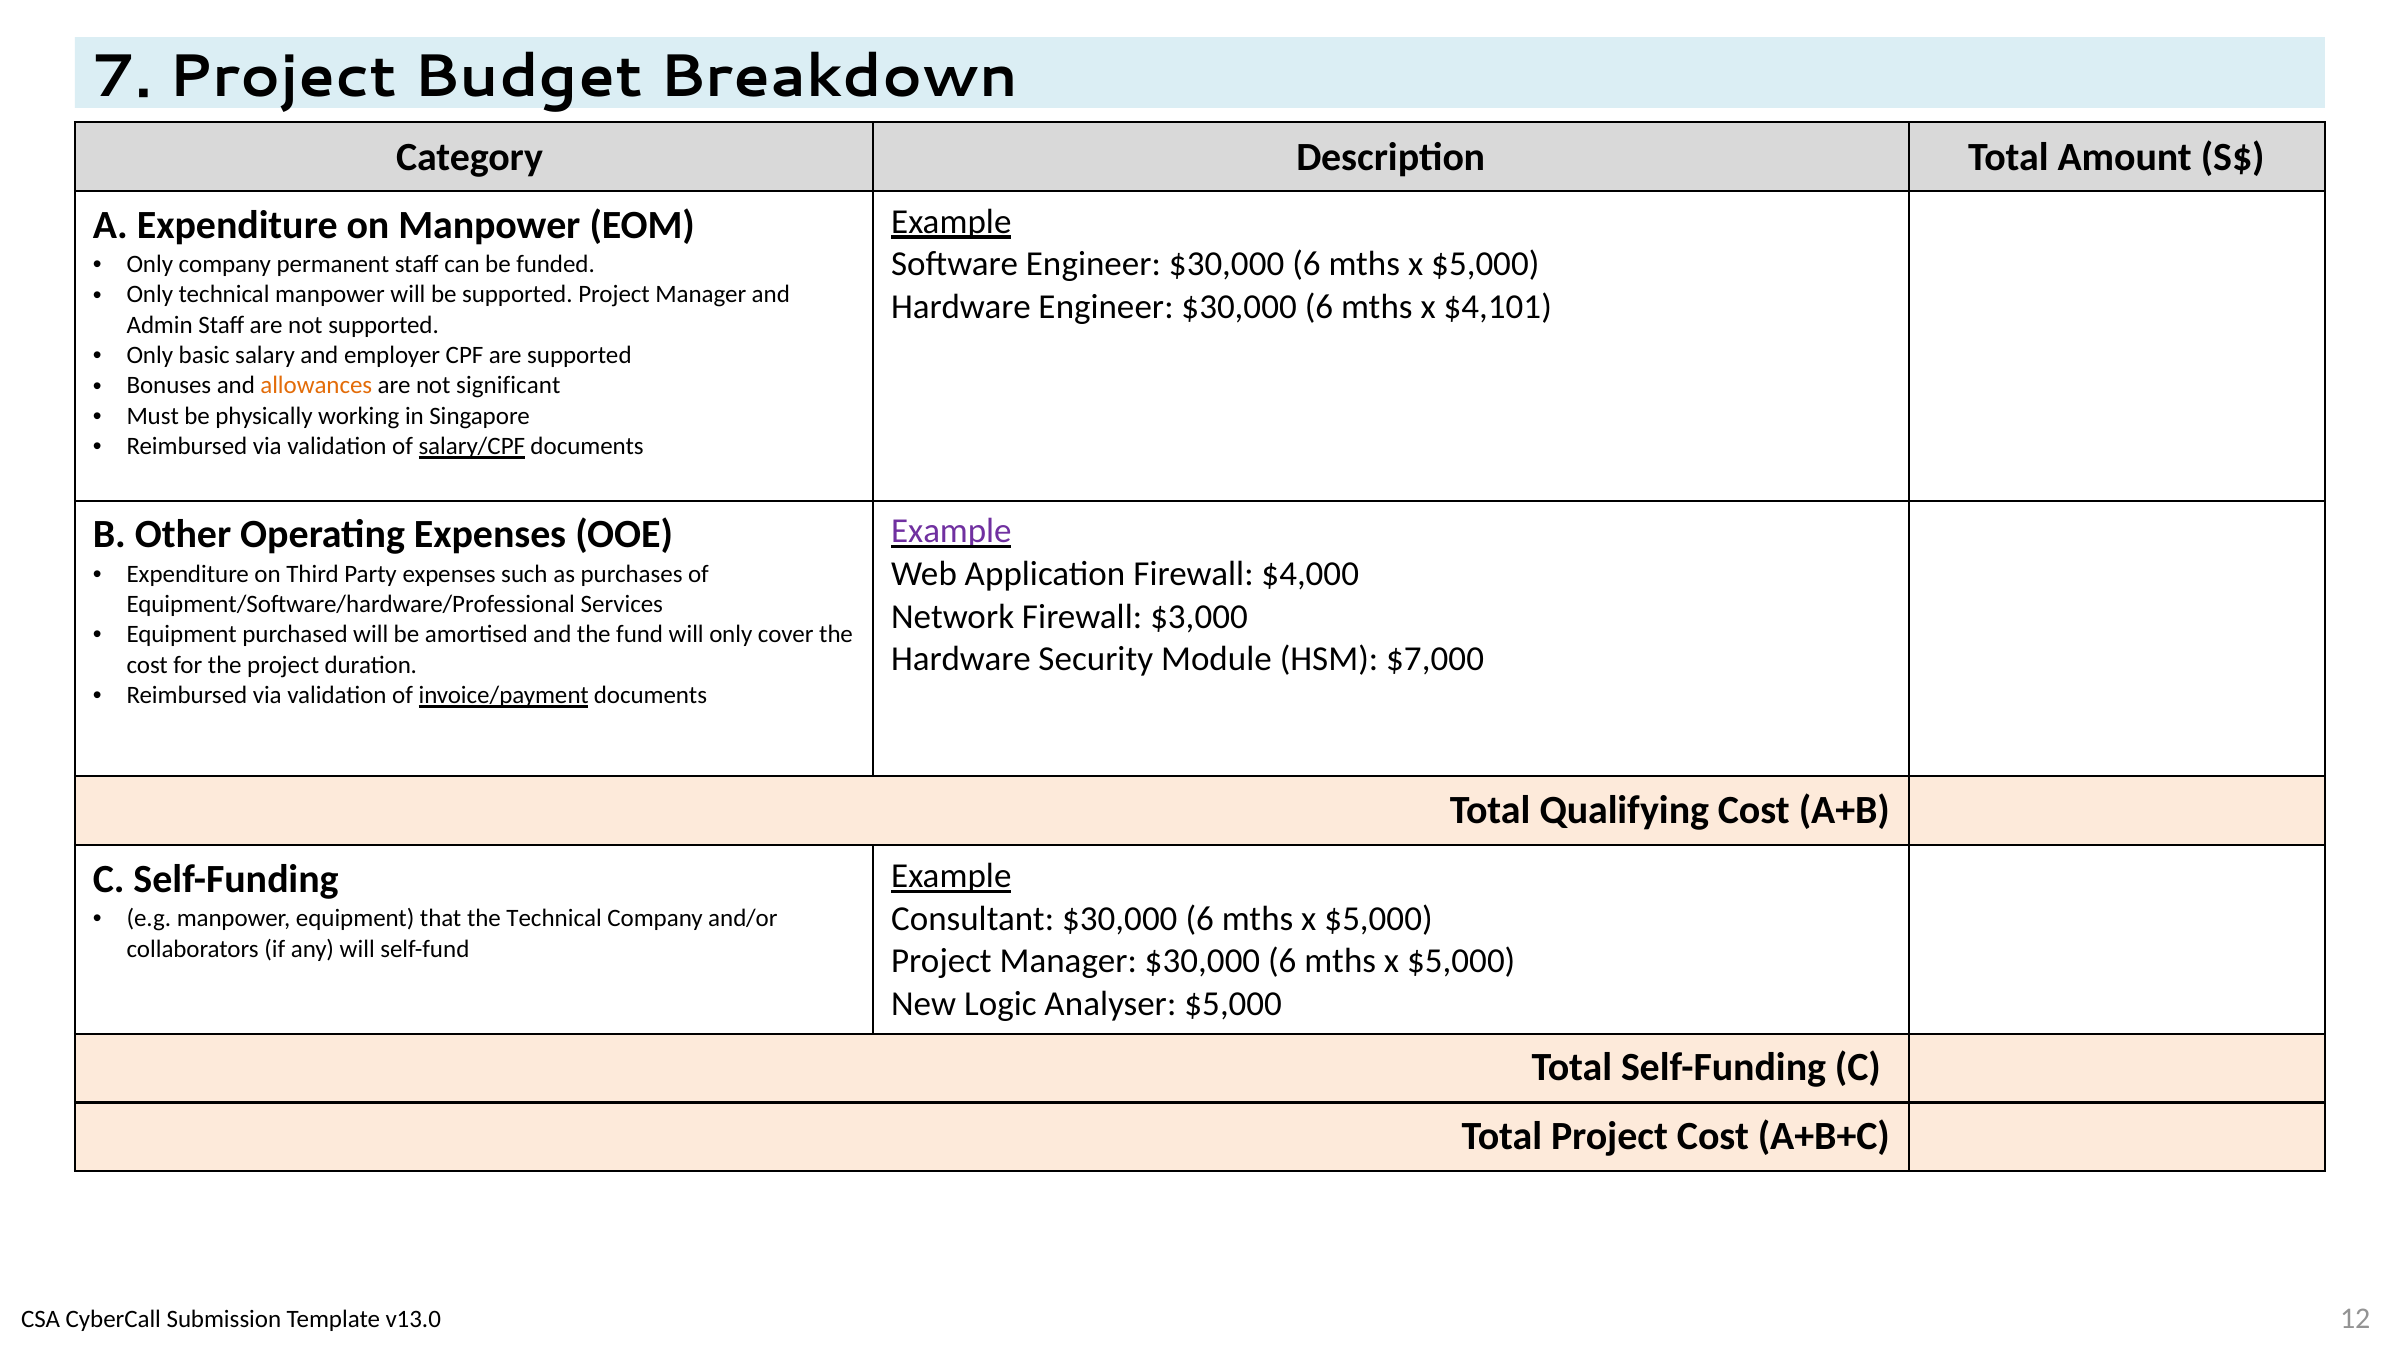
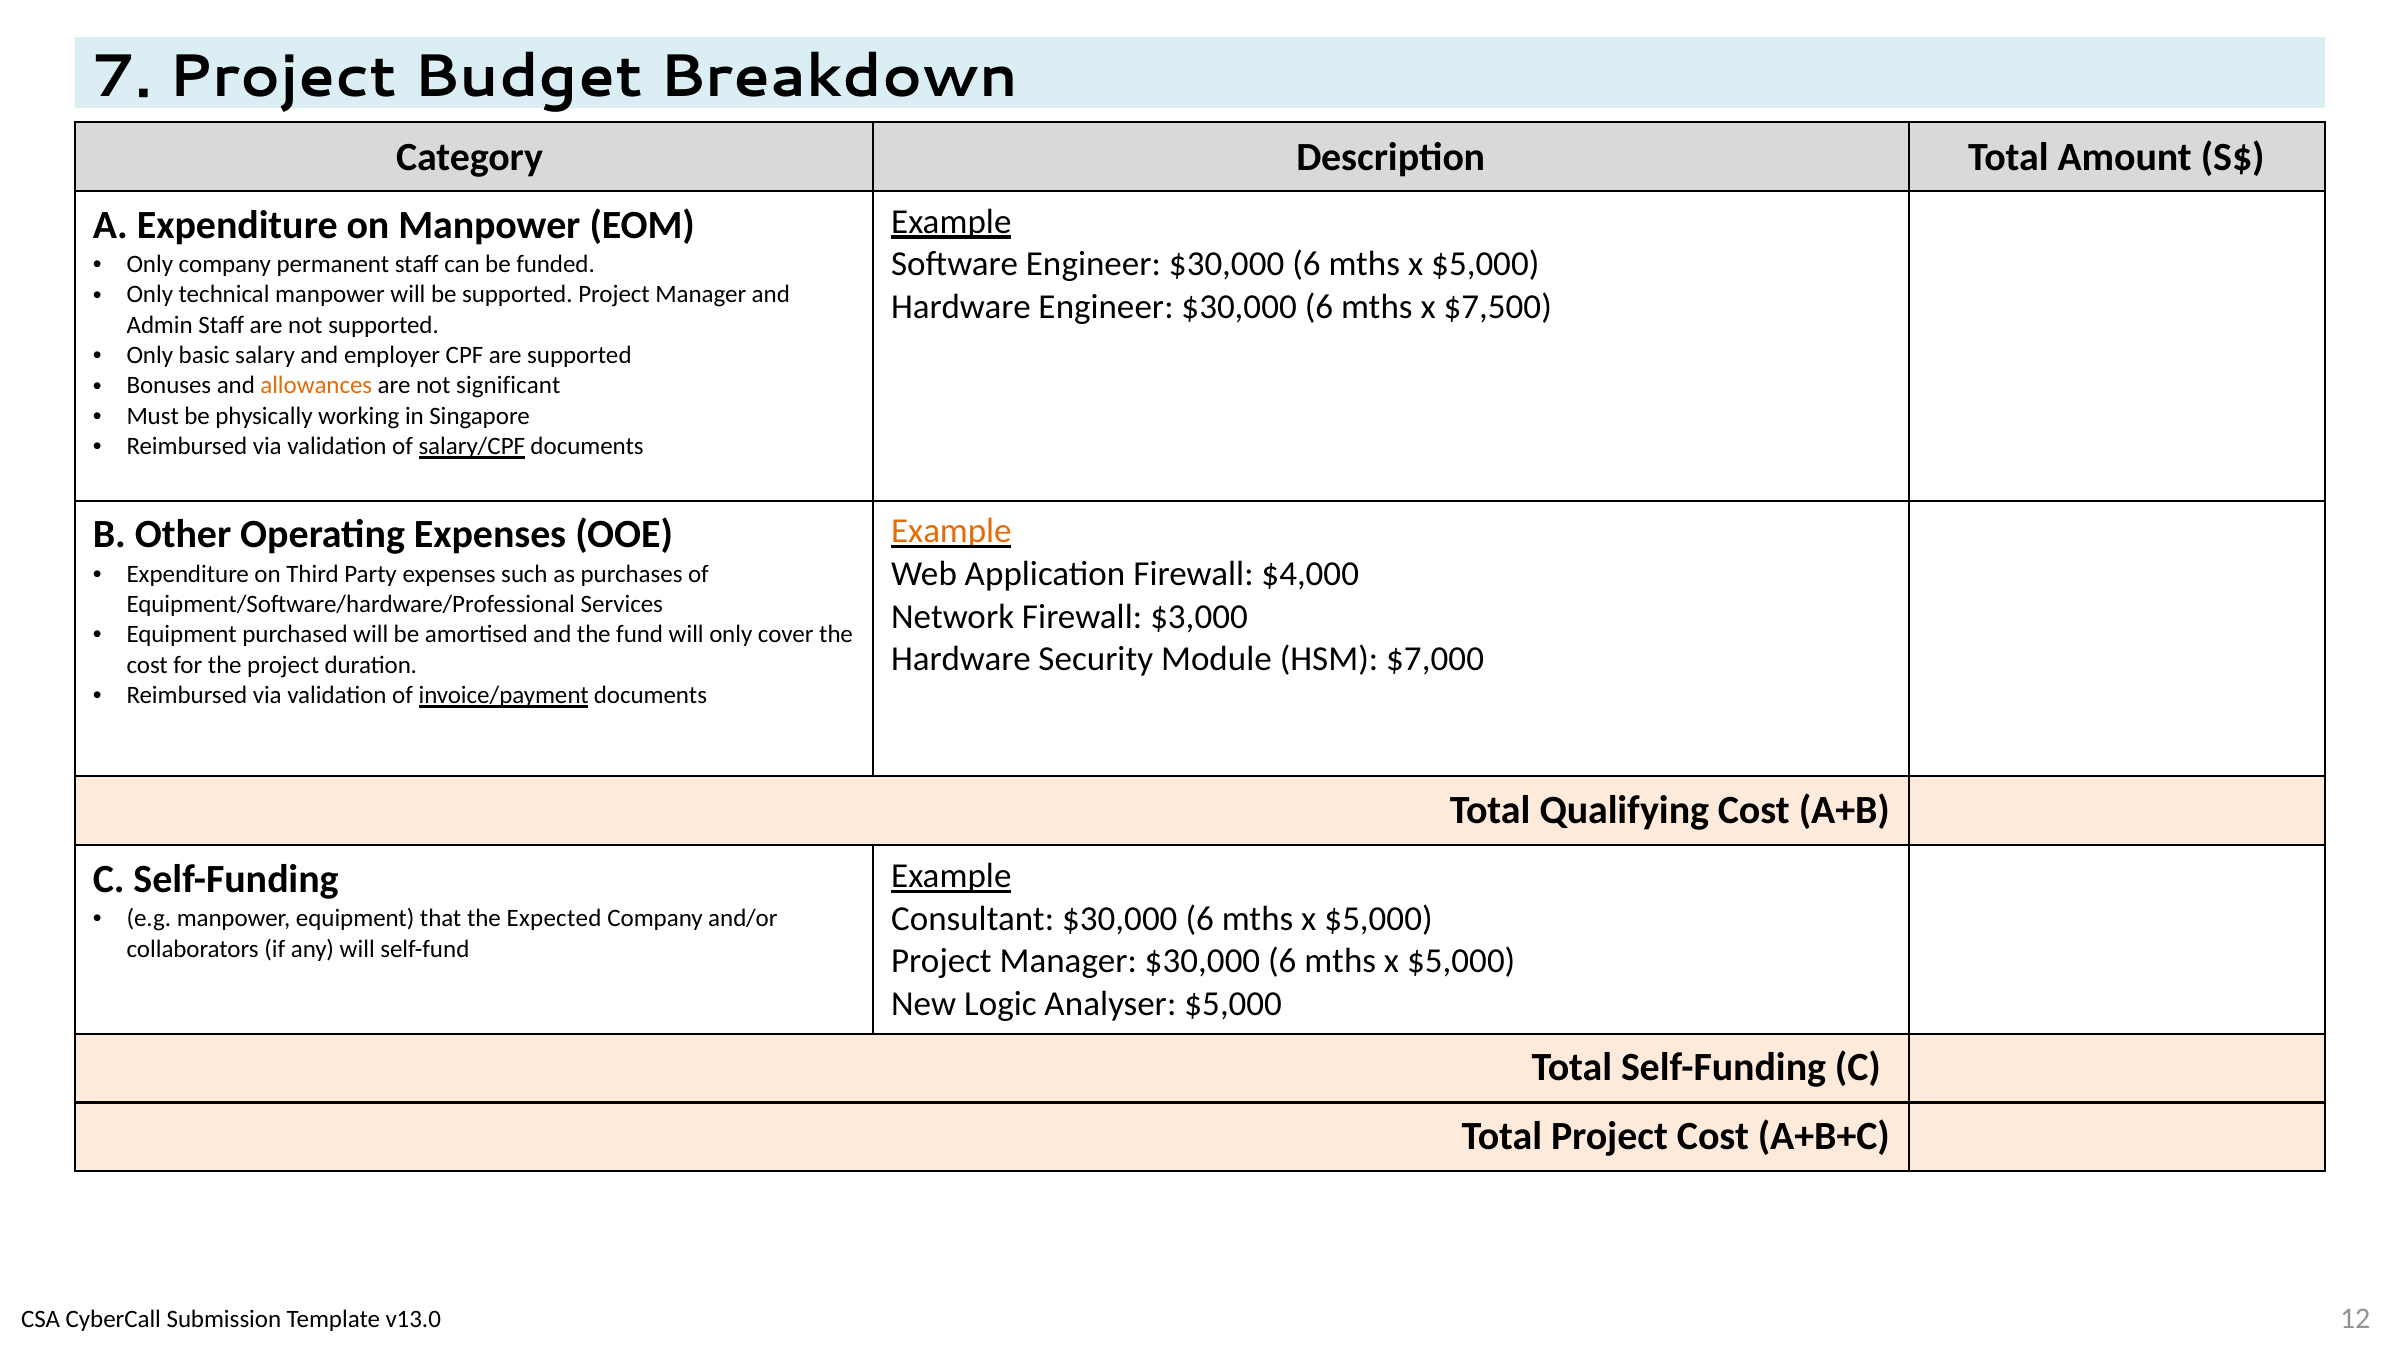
$4,101: $4,101 -> $7,500 (1498, 307)
Example colour: purple -> orange (951, 531)
the Technical: Technical -> Expected (554, 919)
